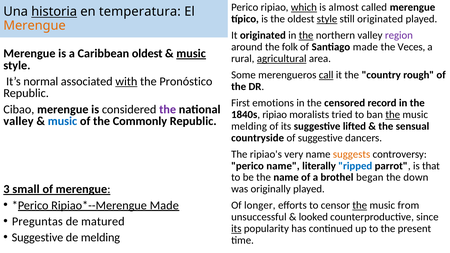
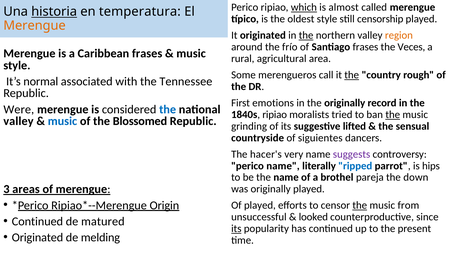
style underline: present -> none (327, 19)
still originated: originated -> censorship (380, 19)
region colour: purple -> orange (399, 35)
folk: folk -> frío (290, 47)
Santiago made: made -> frases (365, 47)
Caribbean oldest: oldest -> frases (147, 54)
music underline: present -> none (191, 54)
agricultural underline: present -> none (282, 59)
call underline: present -> none (326, 75)
the underline: none -> present (352, 75)
with underline: present -> none (126, 82)
Pronóstico: Pronóstico -> Tennessee (186, 82)
the censored: censored -> originally (345, 103)
Cibao: Cibao -> Were (19, 109)
the colour: purple -> blue (168, 109)
Commonly: Commonly -> Blossomed (140, 121)
melding: melding -> grinding (249, 126)
of suggestive: suggestive -> siguientes (320, 138)
ripiao's: ripiao's -> hacer's (266, 154)
suggests colour: orange -> purple (352, 154)
that: that -> hips (431, 166)
began: began -> pareja (370, 178)
small: small -> areas (26, 189)
Made: Made -> Origin (164, 205)
Of longer: longer -> played (260, 205)
Preguntas: Preguntas -> Continued (37, 221)
Suggestive: Suggestive -> Originated (37, 238)
